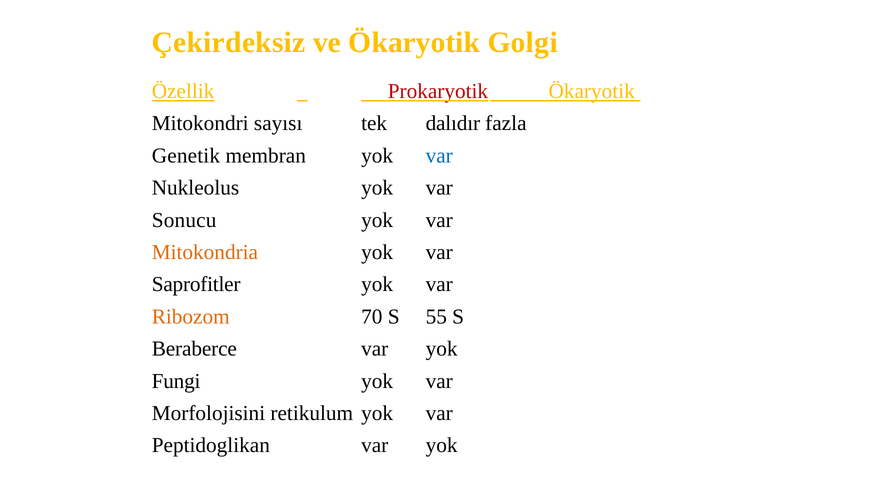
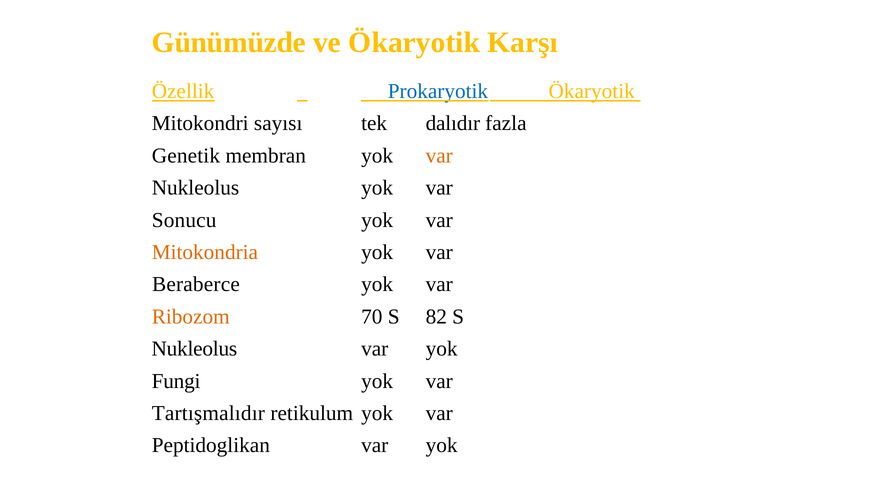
Çekirdeksiz: Çekirdeksiz -> Günümüzde (229, 42)
Golgi: Golgi -> Karşı (523, 42)
Prokaryotik colour: red -> blue (438, 91)
var colour: blue -> orange (439, 156)
Saprofitler: Saprofitler -> Beraberce (196, 285)
55: 55 -> 82 (436, 317)
Beraberce: Beraberce -> Nukleolus (194, 349)
Morfolojisini: Morfolojisini -> Tartışmalıdır (208, 414)
